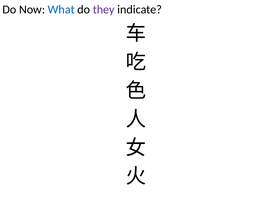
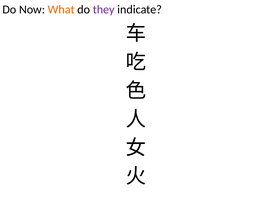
What colour: blue -> orange (61, 9)
